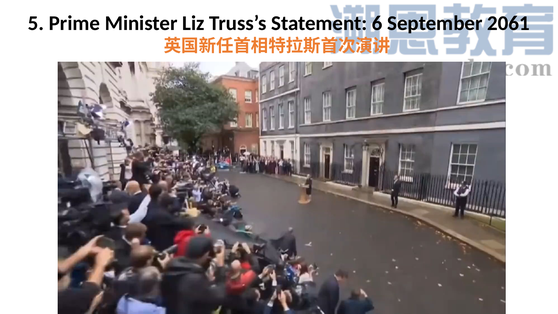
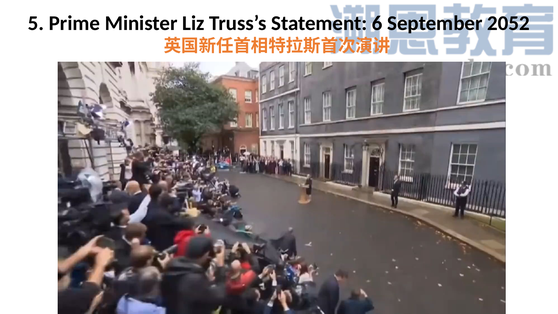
2061: 2061 -> 2052 (508, 23)
